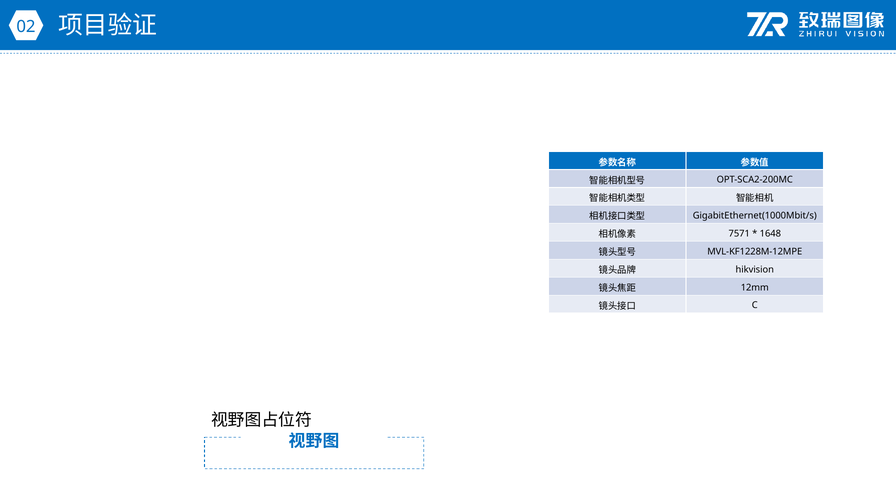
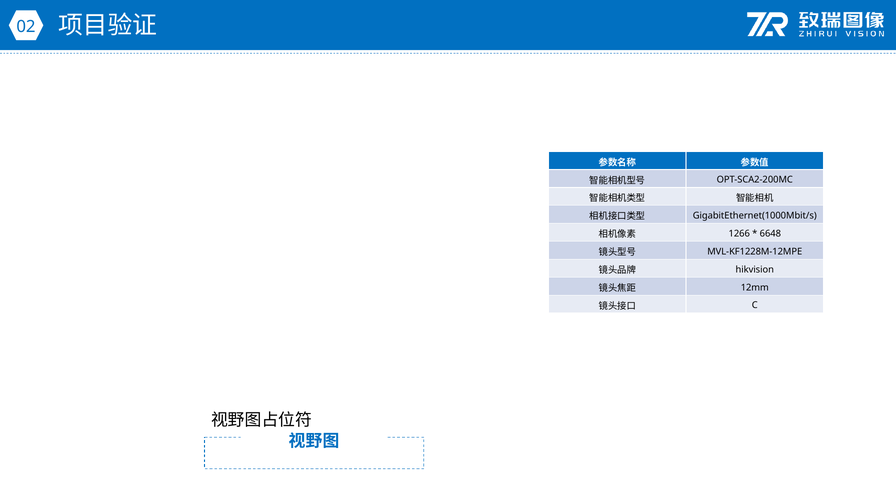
7571: 7571 -> 1266 (739, 234)
1648: 1648 -> 6648 (770, 234)
